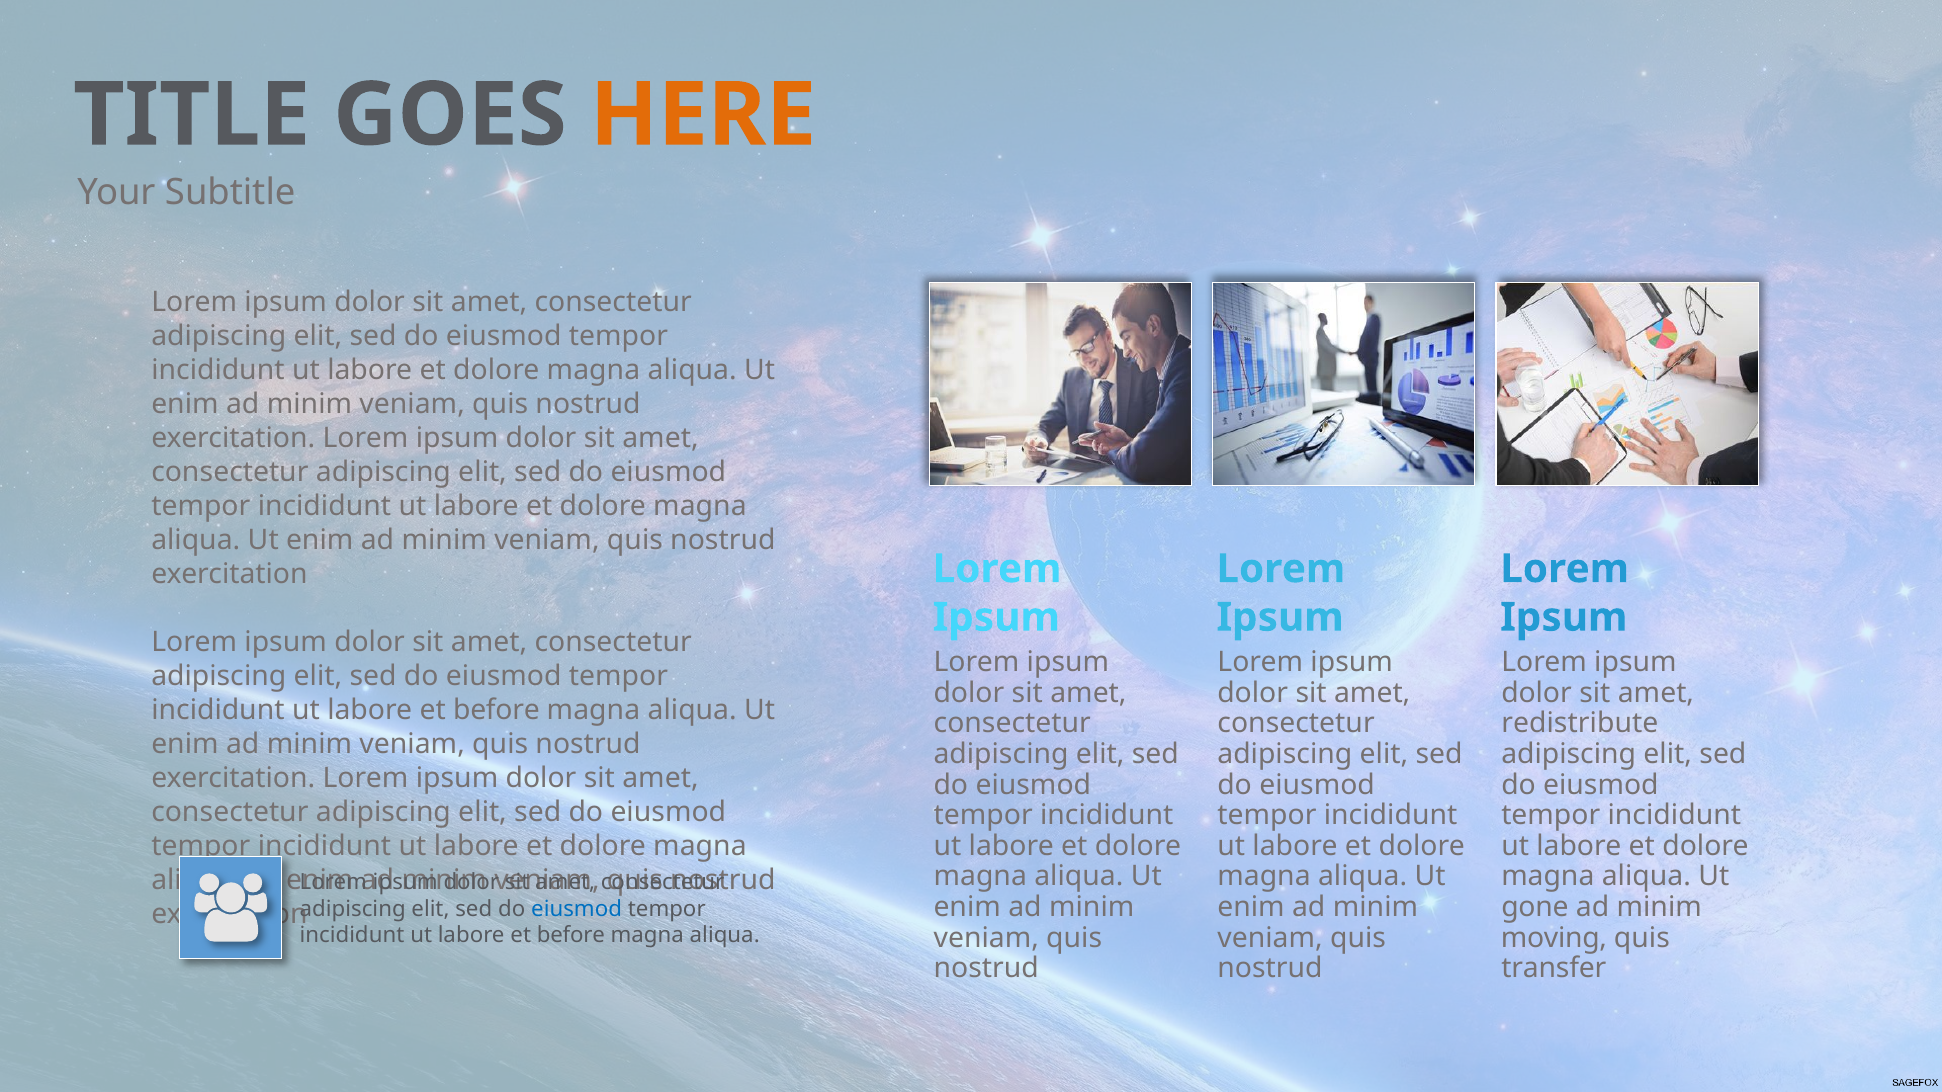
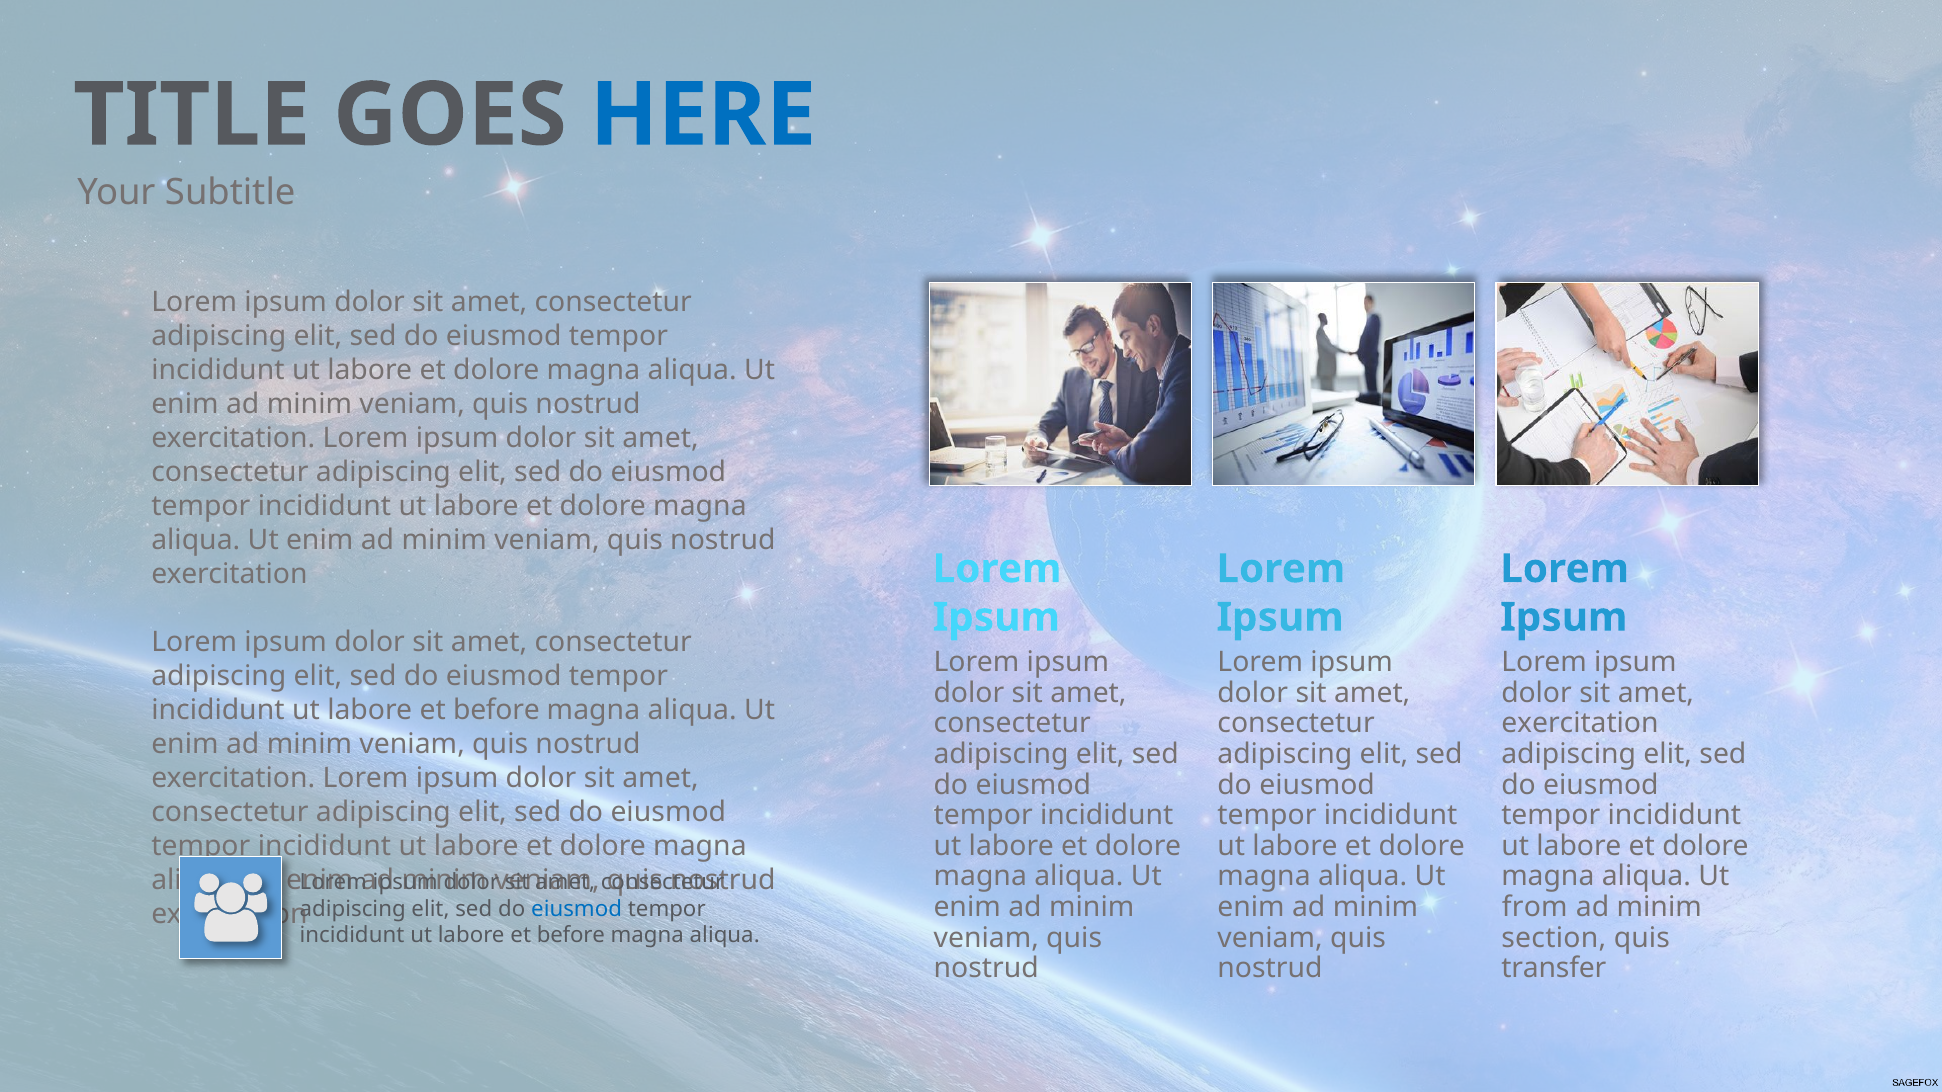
HERE colour: orange -> blue (703, 115)
redistribute: redistribute -> exercitation (1580, 724)
gone: gone -> from (1535, 908)
moving: moving -> section (1554, 938)
